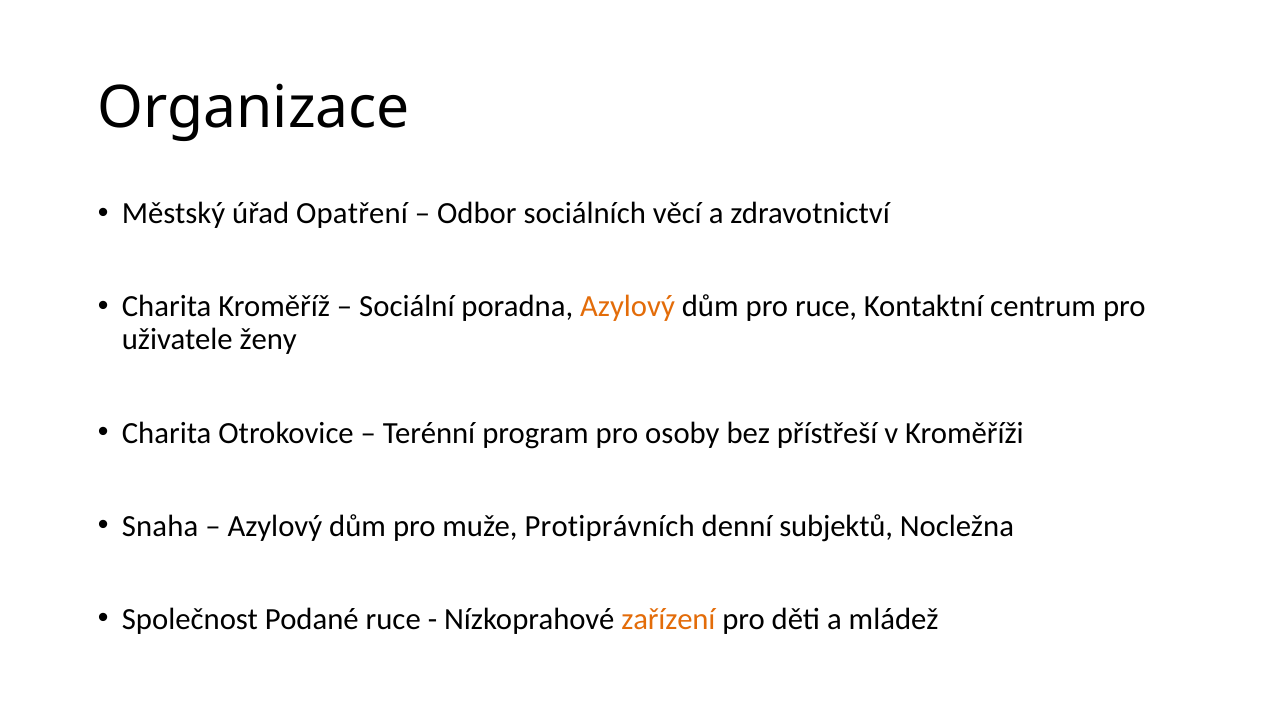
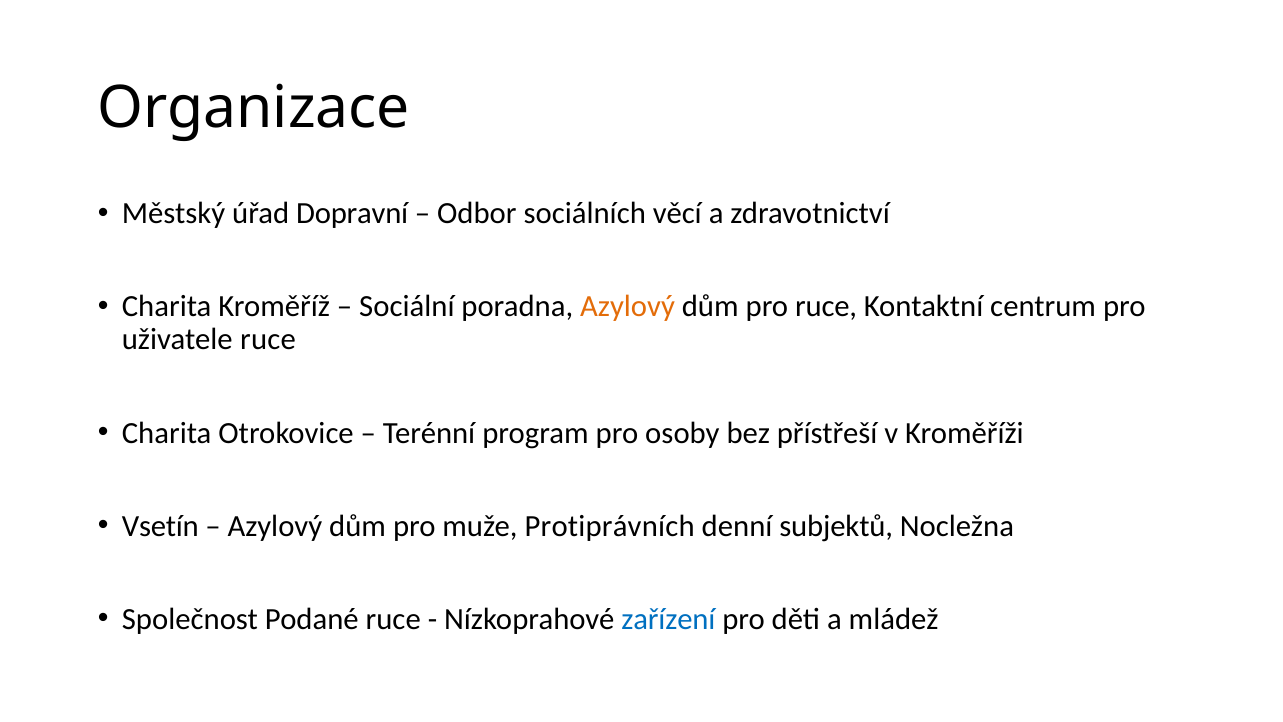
Opatření: Opatření -> Dopravní (352, 213)
uživatele ženy: ženy -> ruce (268, 340)
Snaha: Snaha -> Vsetín (160, 526)
zařízení colour: orange -> blue (668, 619)
